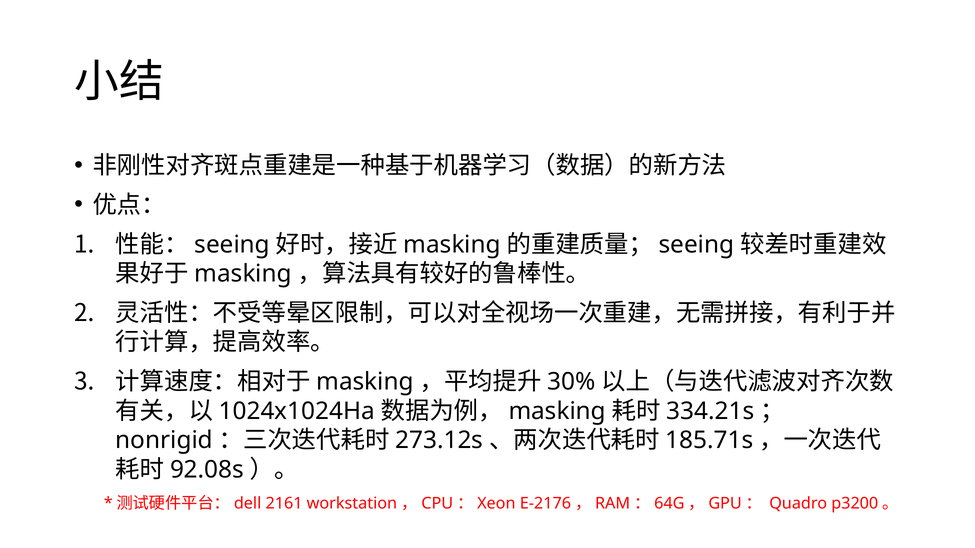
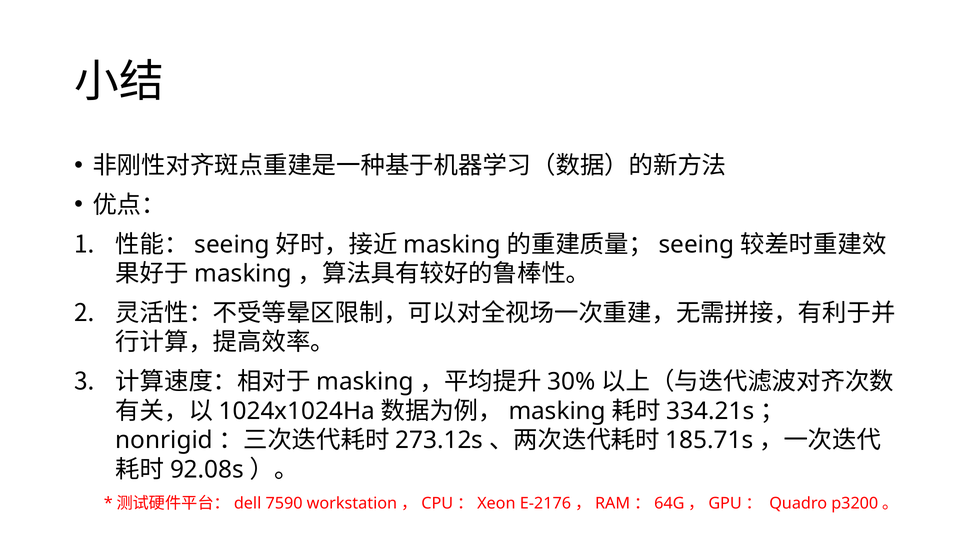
2161: 2161 -> 7590 (284, 504)
